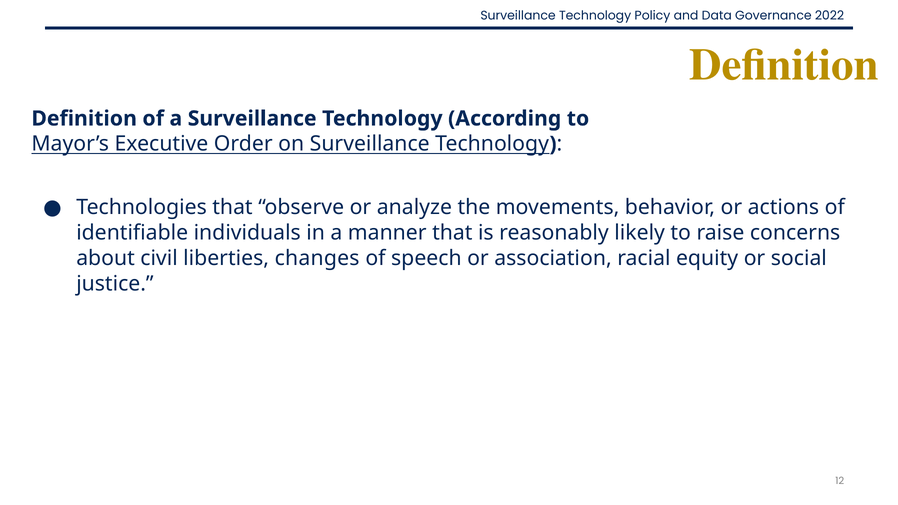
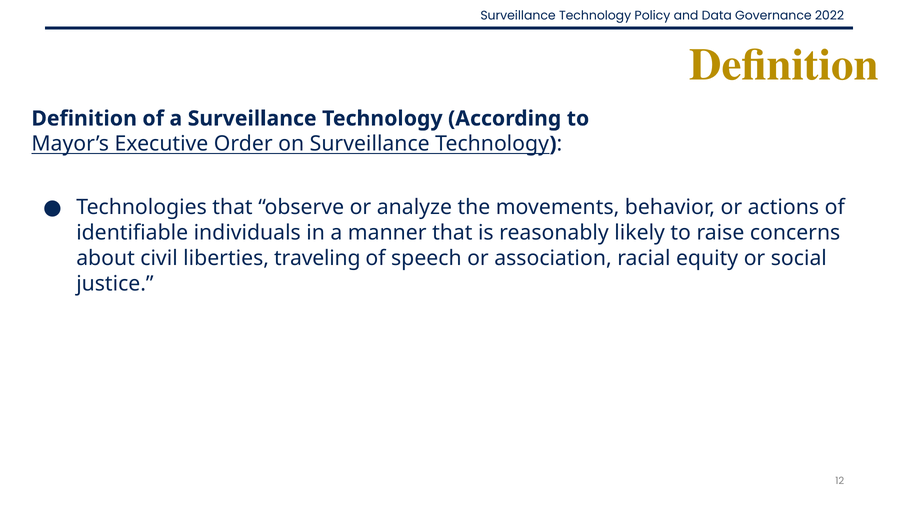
changes: changes -> traveling (317, 258)
